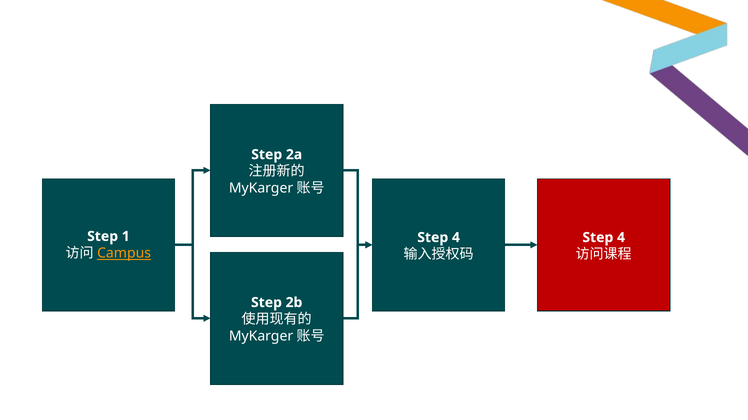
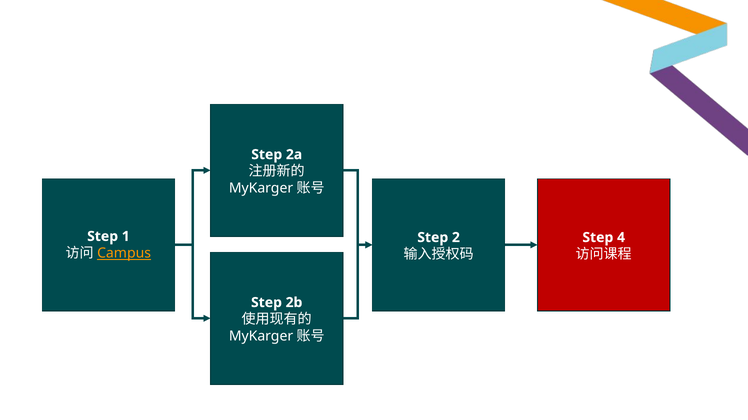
4: 4 -> 2 (456, 238)
